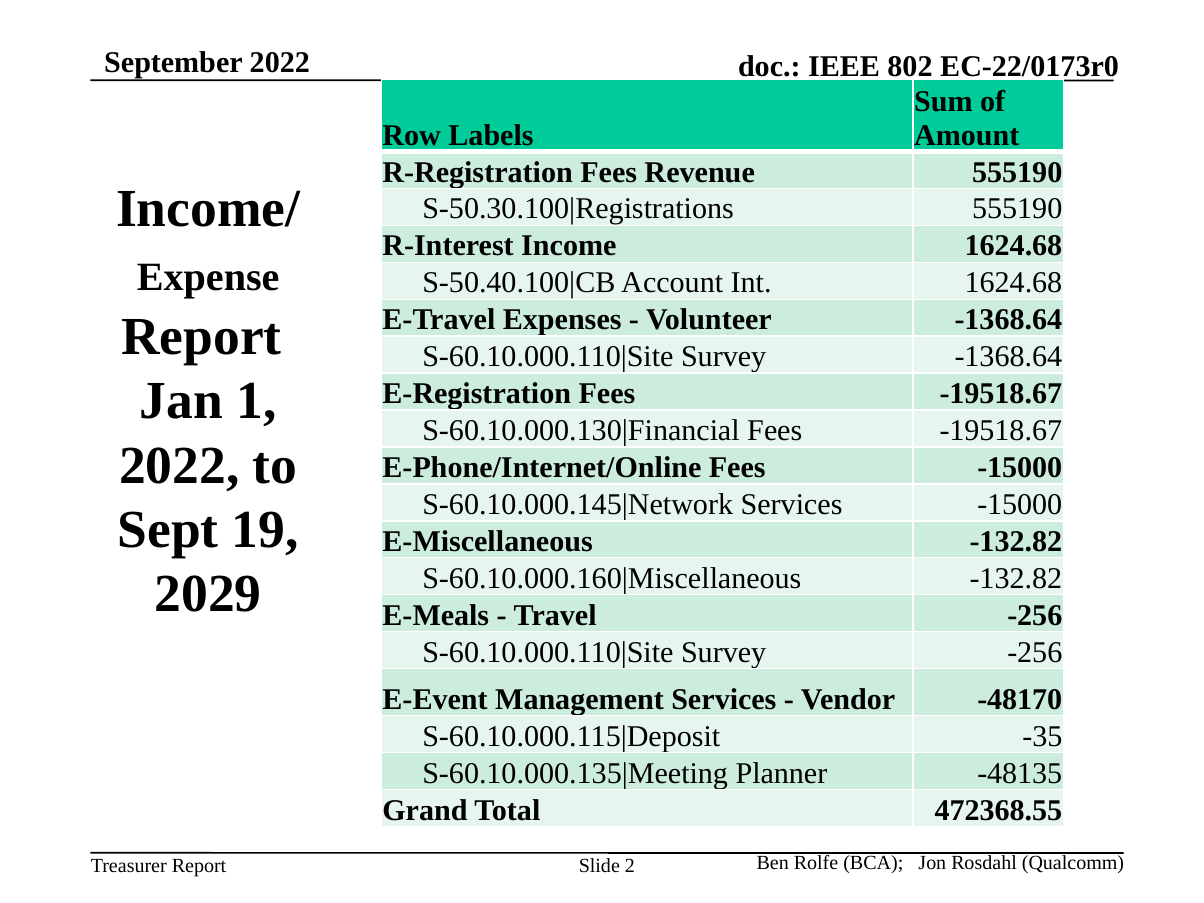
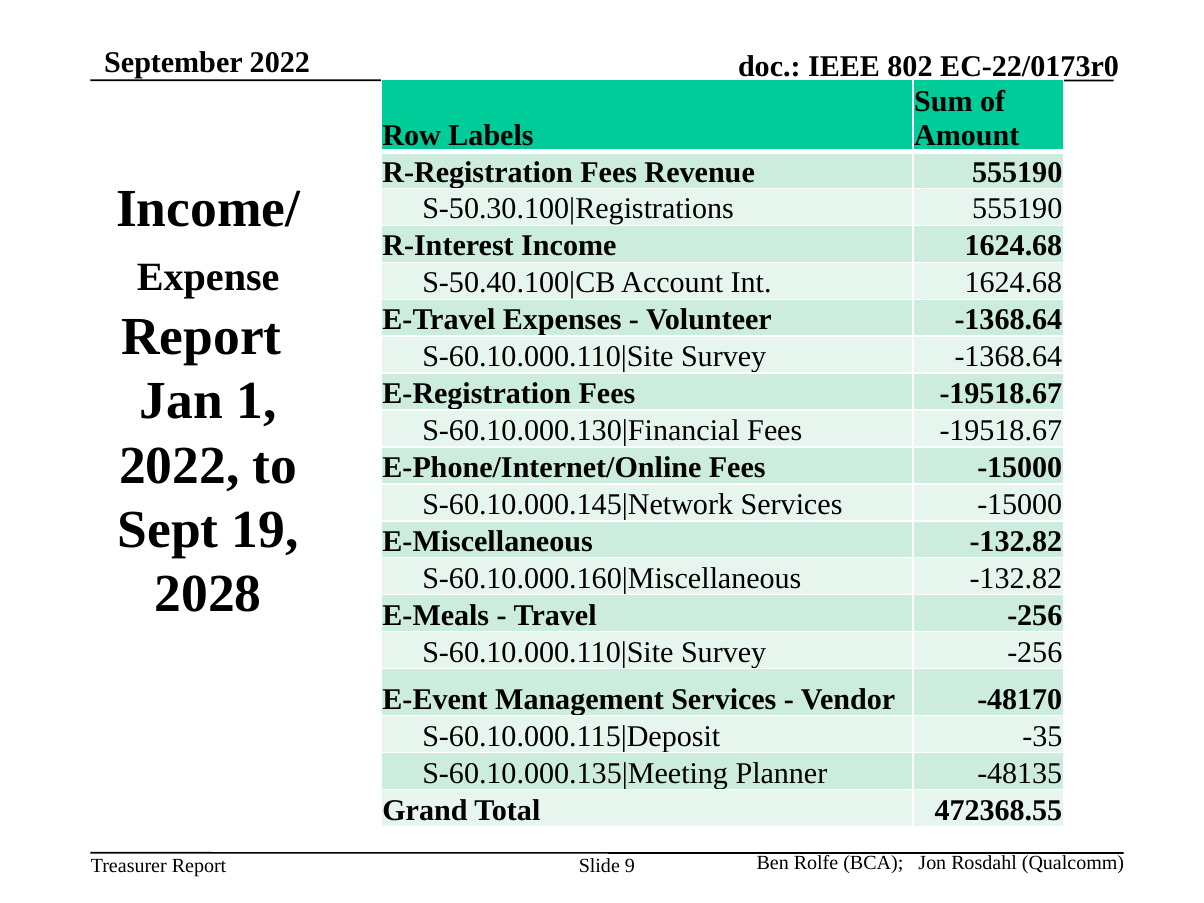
2029: 2029 -> 2028 (208, 594)
2: 2 -> 9 (630, 866)
